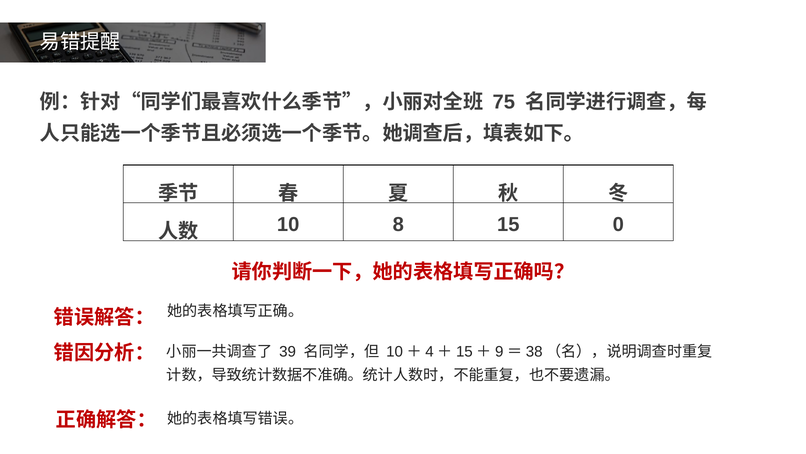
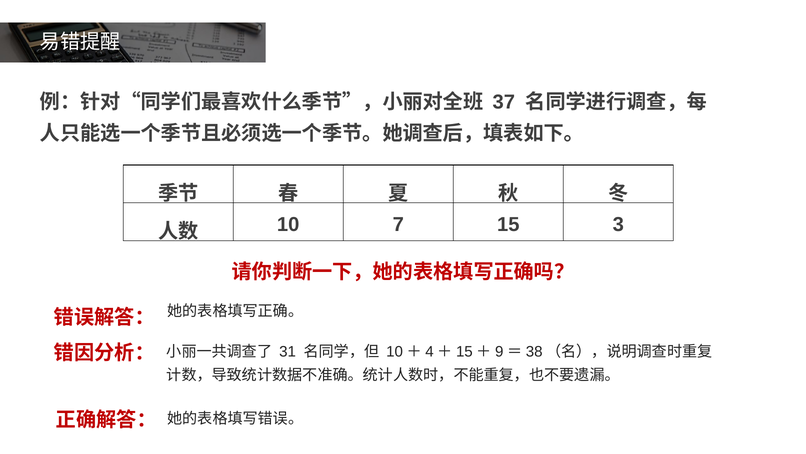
75: 75 -> 37 (504, 102)
8: 8 -> 7 (398, 224)
0: 0 -> 3 (618, 224)
39: 39 -> 31 (288, 351)
